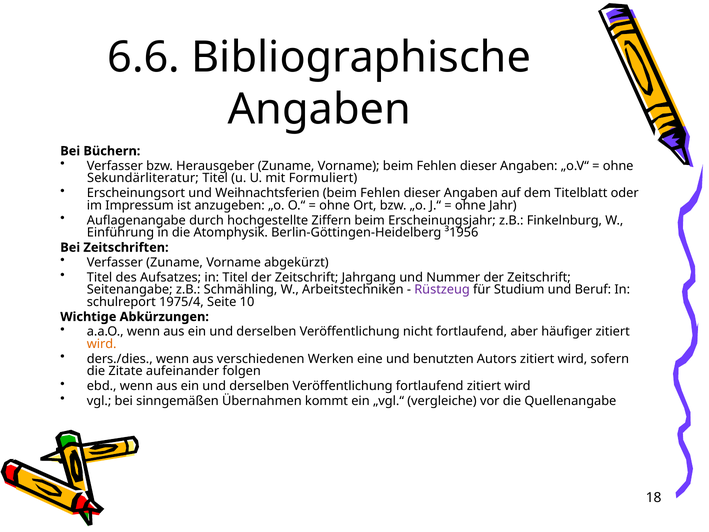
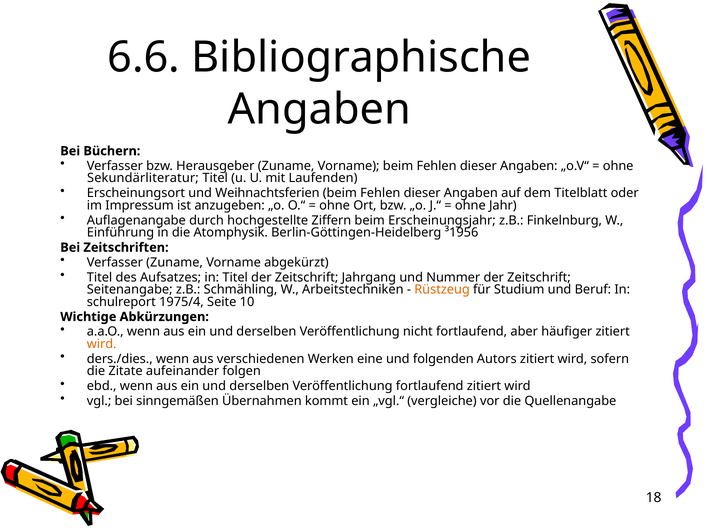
Formuliert: Formuliert -> Laufenden (323, 178)
Rüstzeug colour: purple -> orange (442, 289)
benutzten: benutzten -> folgenden (443, 359)
